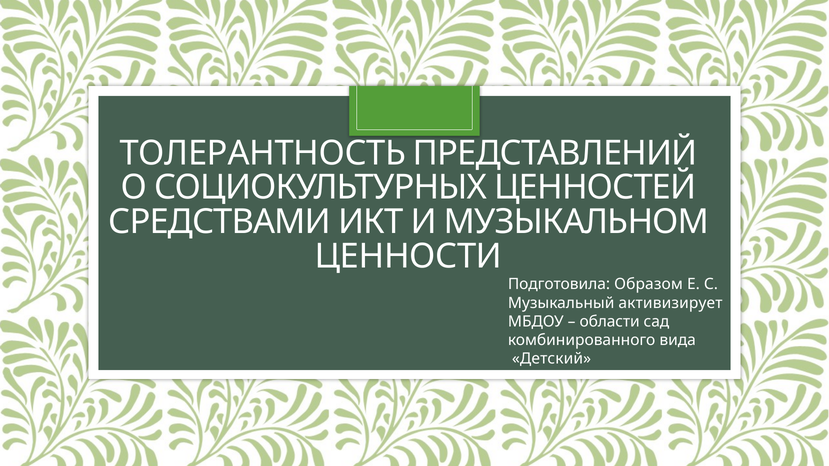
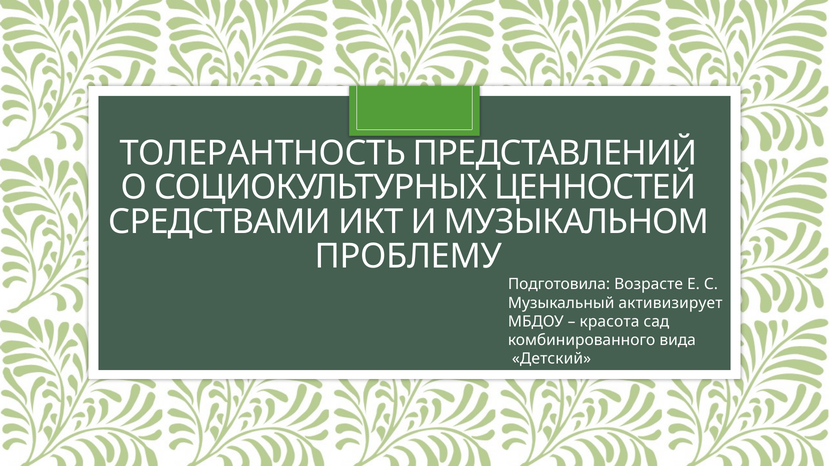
ЦЕННОСТИ: ЦЕННОСТИ -> ПРОБЛЕМУ (408, 256)
Образом: Образом -> Возрасте (649, 284)
области: области -> красота (609, 322)
